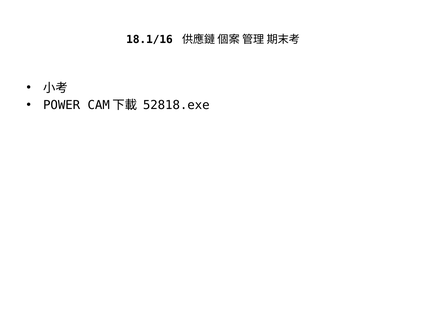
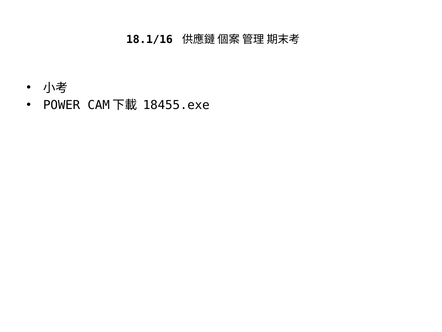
52818.exe: 52818.exe -> 18455.exe (176, 105)
